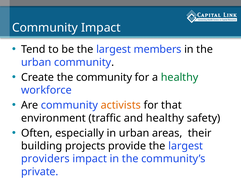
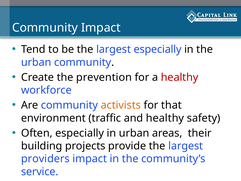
largest members: members -> especially (158, 49)
the community: community -> prevention (104, 77)
healthy colour: green -> red (180, 77)
private: private -> service (40, 171)
